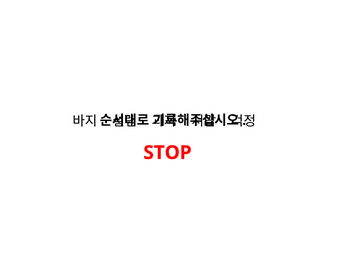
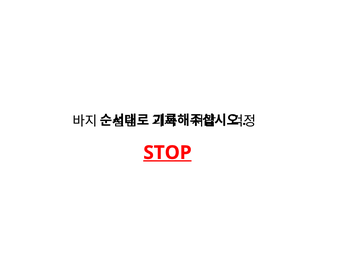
STOP underline: none -> present (167, 153)
